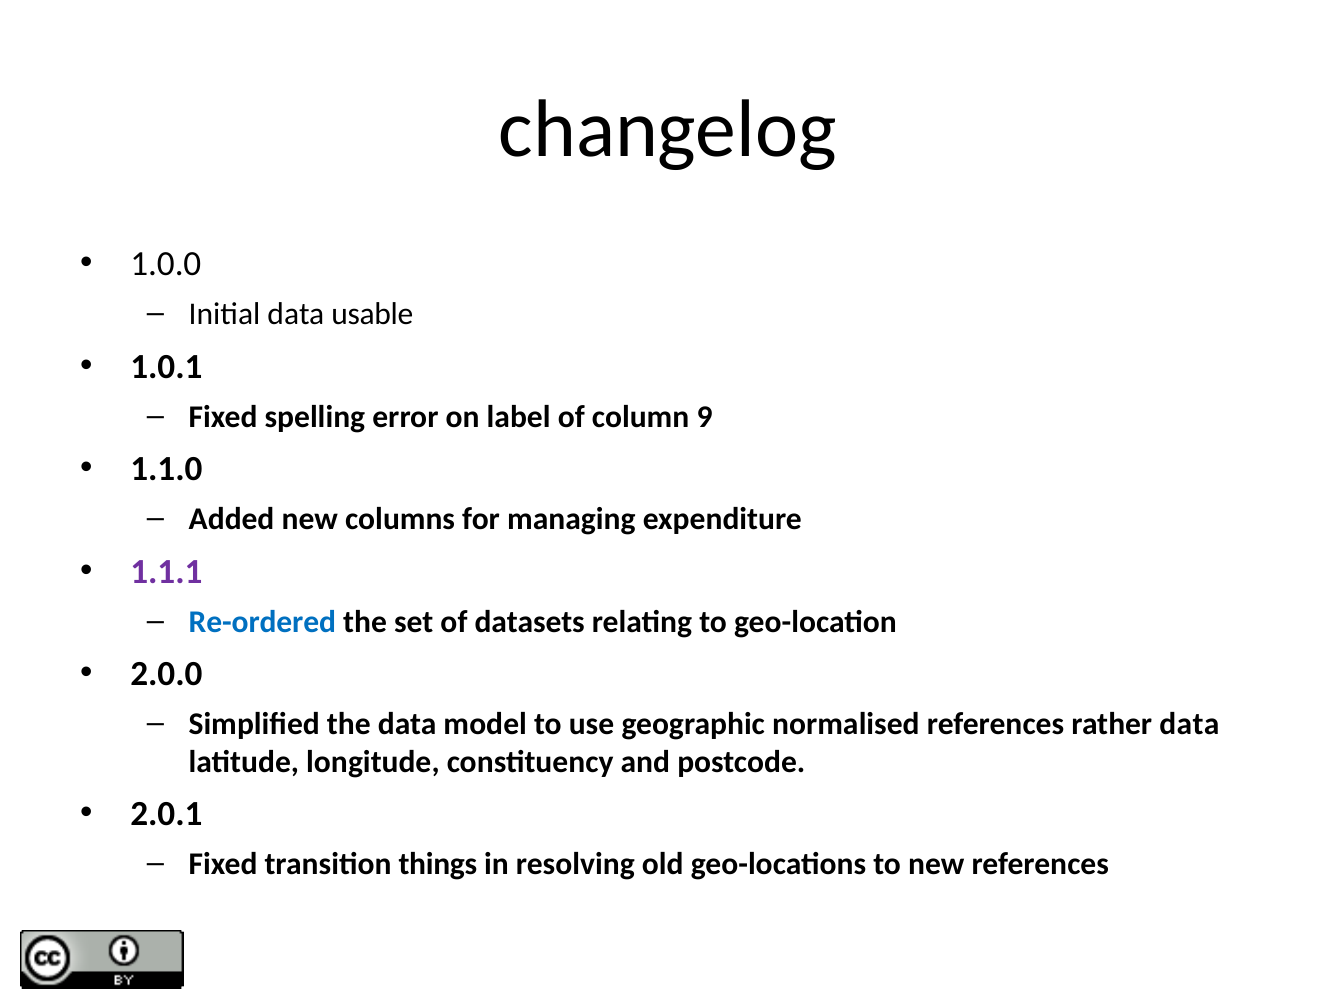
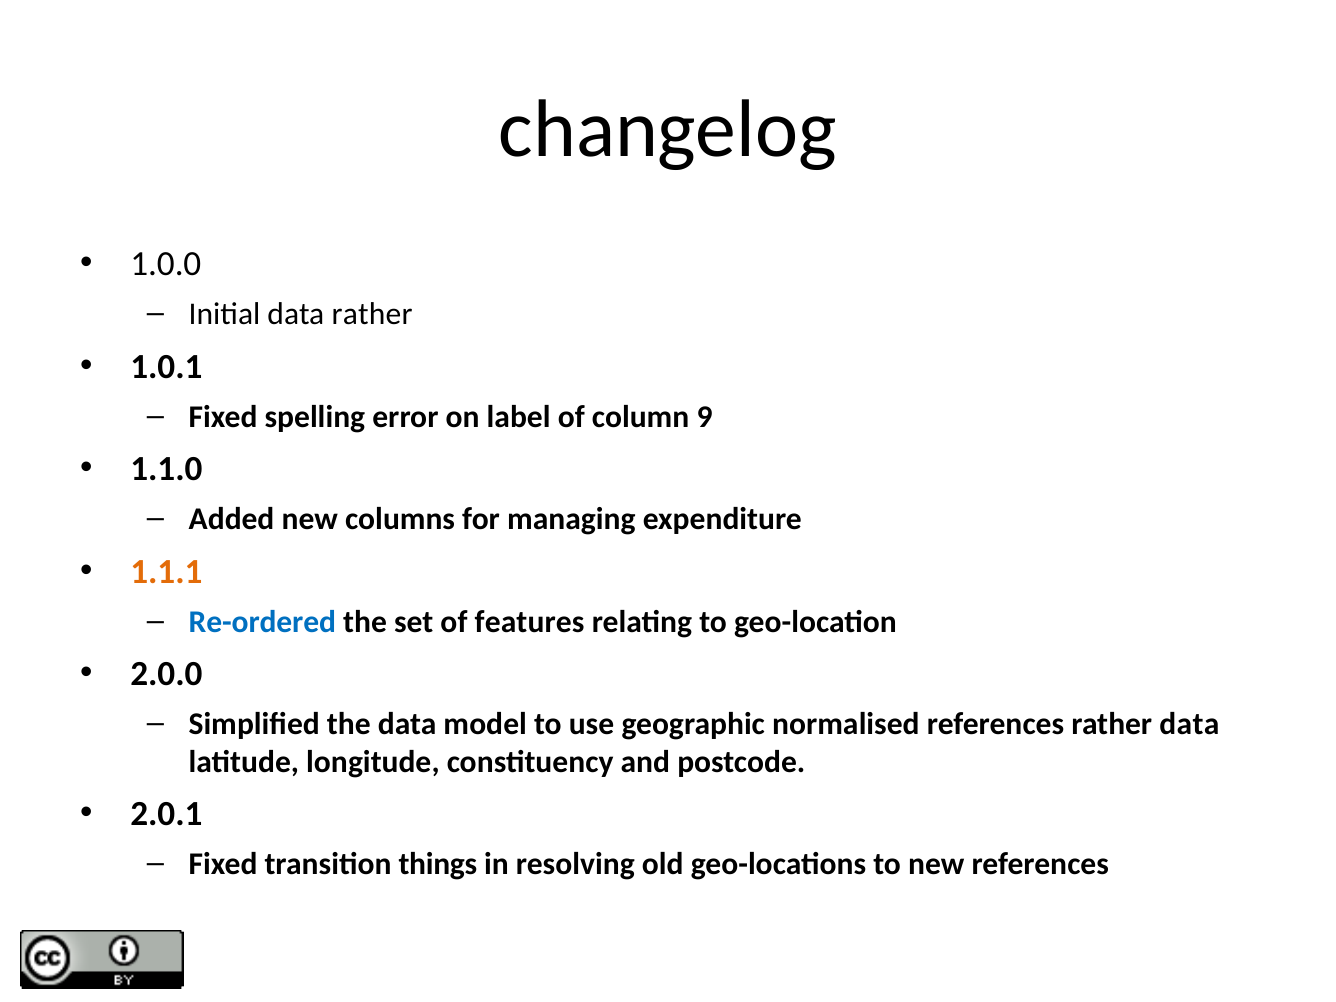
data usable: usable -> rather (372, 314)
1.1.1 colour: purple -> orange (166, 571)
datasets: datasets -> features (530, 622)
